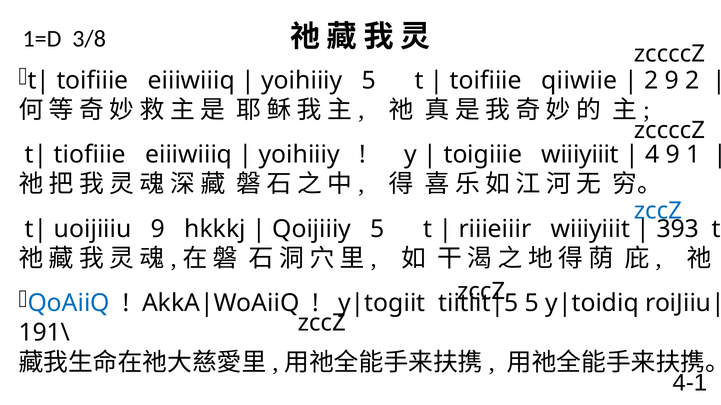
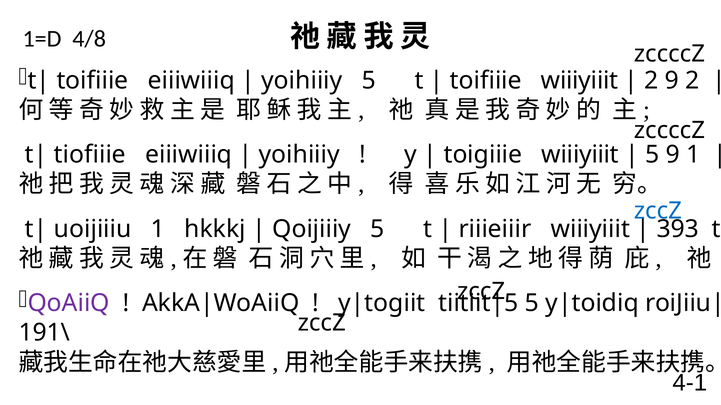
3/8: 3/8 -> 4/8 (89, 39)
toifiiie qiiwiie: qiiwiie -> wiiiyiiit (580, 80)
4: 4 -> 5 (652, 155)
uoijiiiu 9: 9 -> 1 (158, 229)
QoAiiQ colour: blue -> purple (69, 303)
